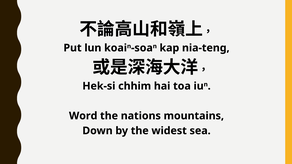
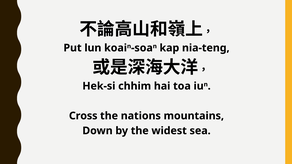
Word: Word -> Cross (83, 116)
